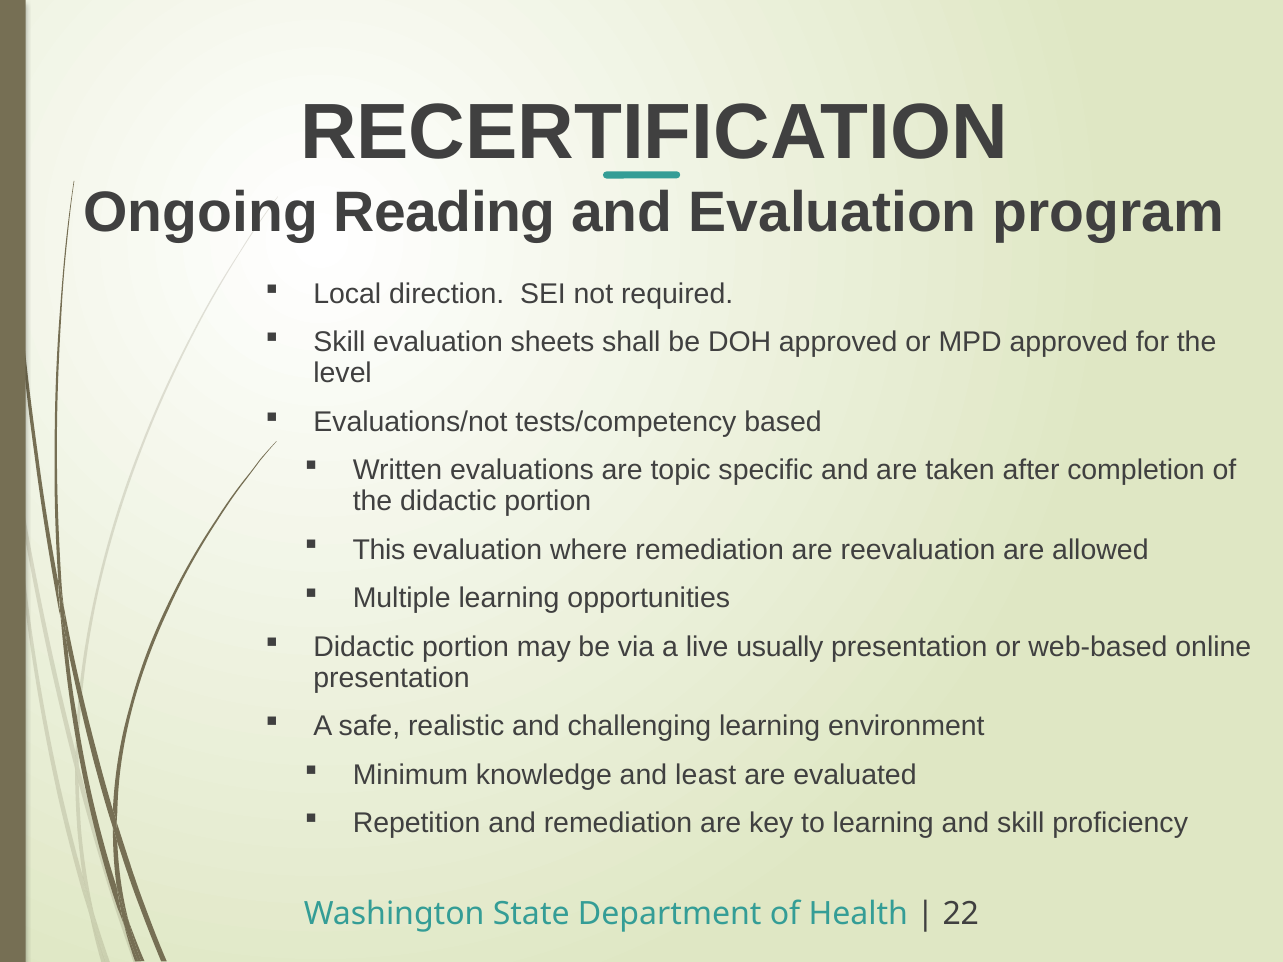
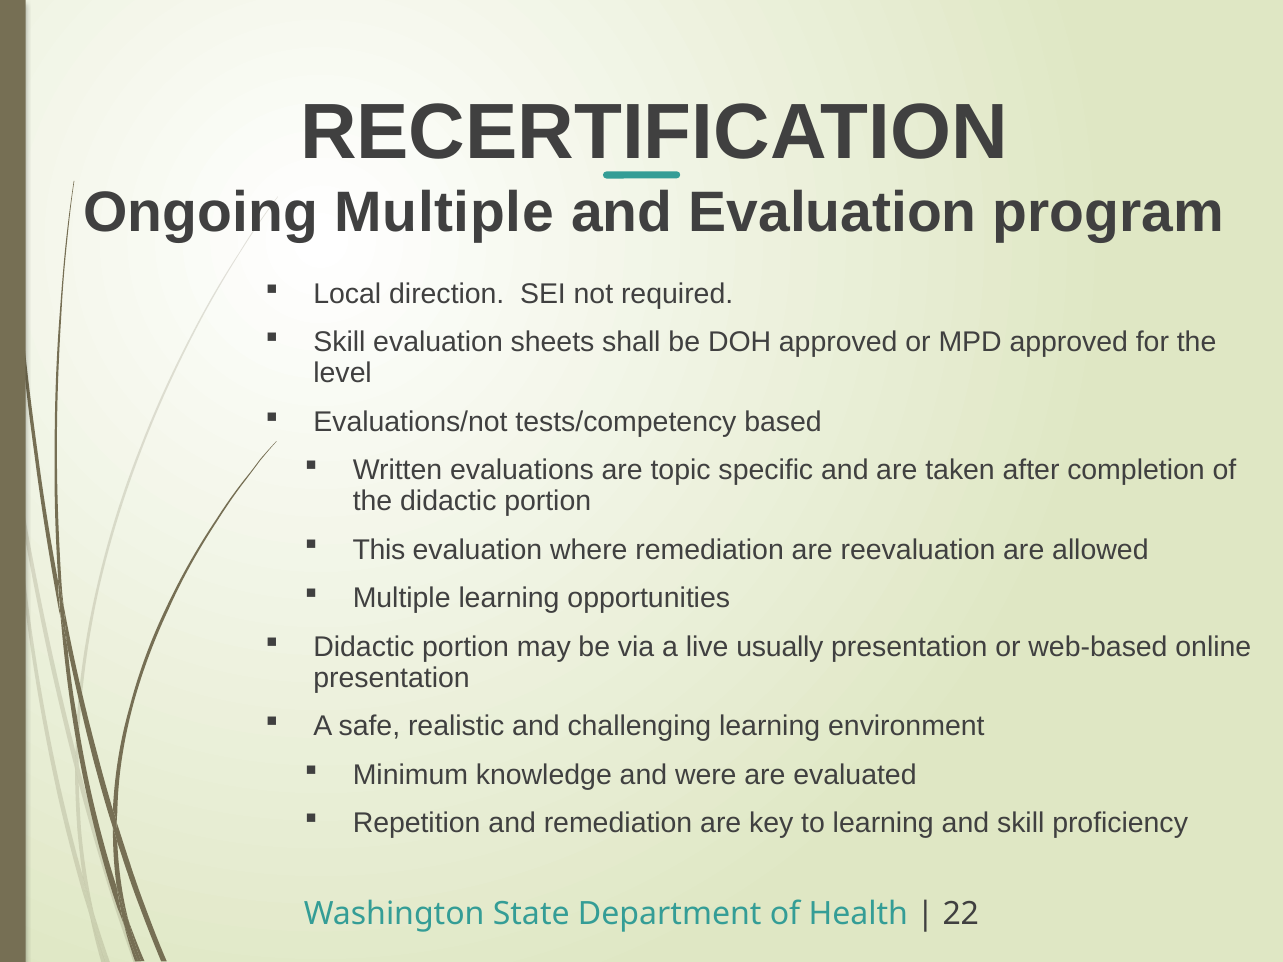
Ongoing Reading: Reading -> Multiple (444, 213)
least: least -> were (706, 775)
